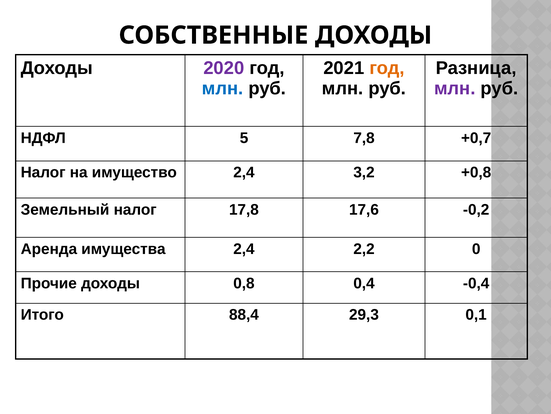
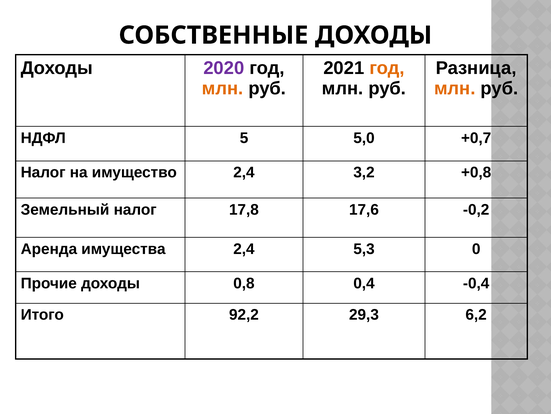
млн colour: blue -> orange (223, 88)
млн colour: purple -> orange (455, 88)
7,8: 7,8 -> 5,0 (364, 138)
2,2: 2,2 -> 5,3 (364, 249)
88,4: 88,4 -> 92,2 (244, 314)
0,1: 0,1 -> 6,2 (476, 314)
